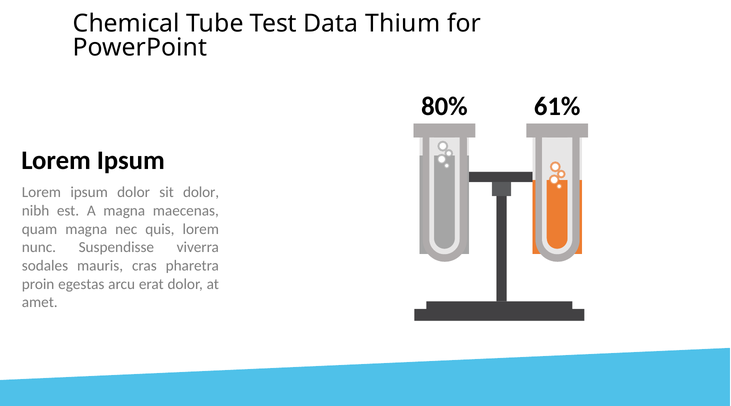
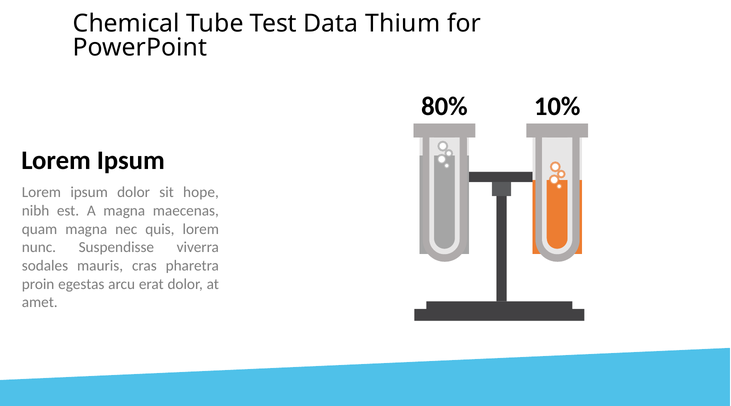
61%: 61% -> 10% (557, 107)
sit dolor: dolor -> hope (201, 192)
